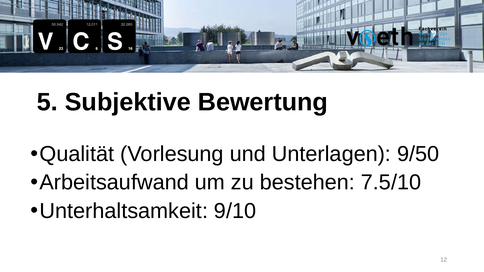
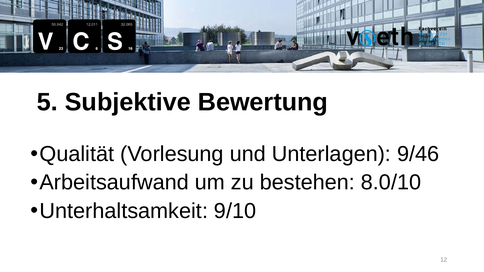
9/50: 9/50 -> 9/46 (418, 154)
7.5/10: 7.5/10 -> 8.0/10 (391, 183)
